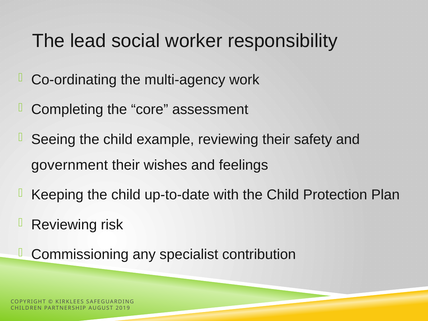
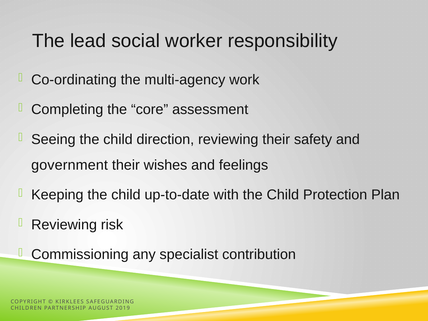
example: example -> direction (165, 139)
